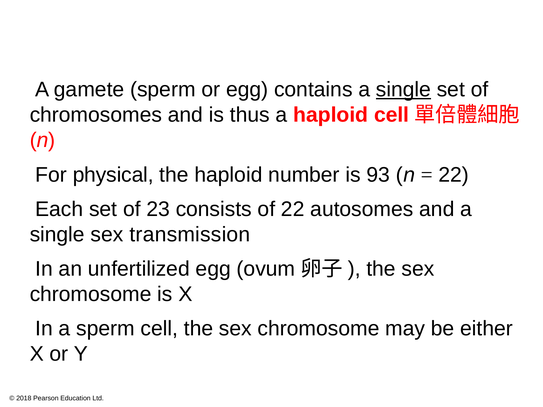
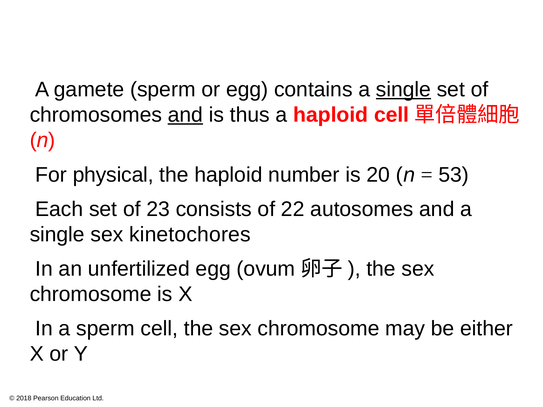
and underline: none -> present (185, 115)
93: 93 -> 20 (378, 175)
22: 22 -> 53 (454, 175)
transmission: transmission -> kinetochores (190, 235)
